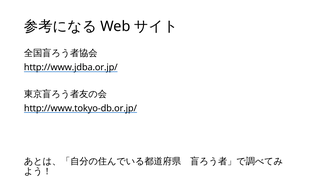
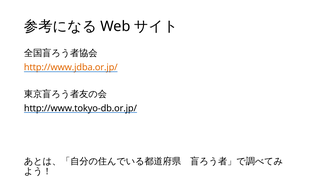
http://www.jdba.or.jp/ colour: black -> orange (71, 67)
